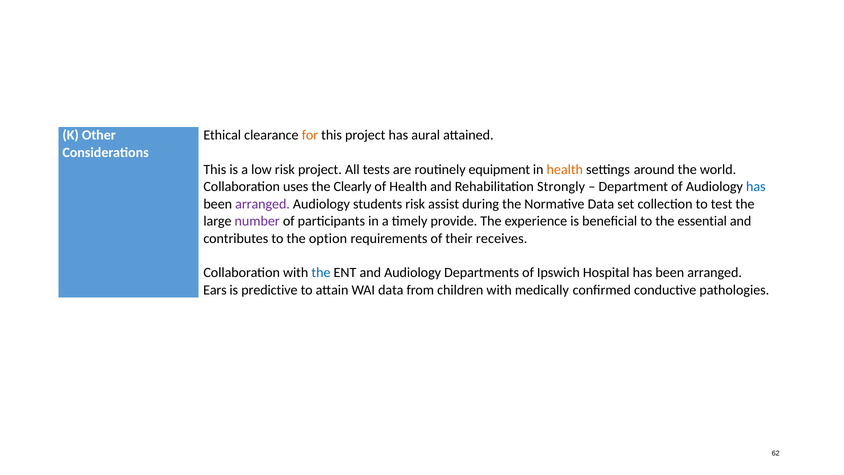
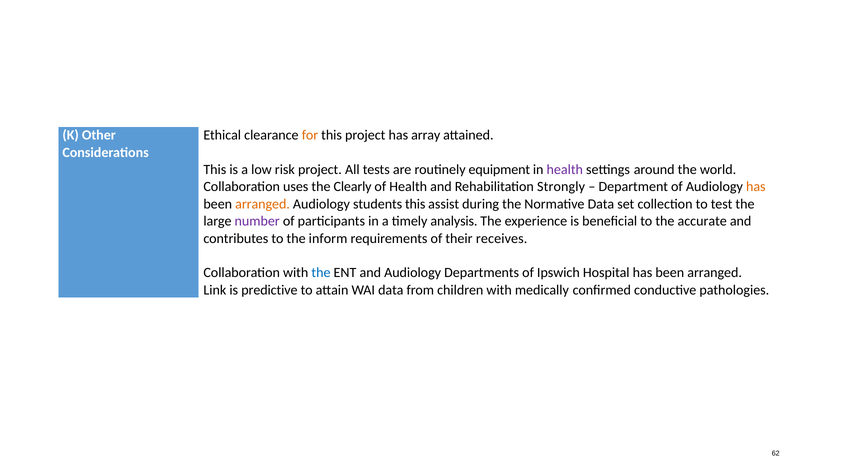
aural: aural -> array (426, 135)
health colour: orange -> purple (565, 170)
has colour: blue -> orange (756, 187)
arranged colour: purple -> orange (263, 204)
students risk: risk -> this (415, 204)
provide: provide -> analysis (454, 221)
essential: essential -> accurate (702, 221)
option: option -> inform (328, 238)
Ears: Ears -> Link (215, 290)
